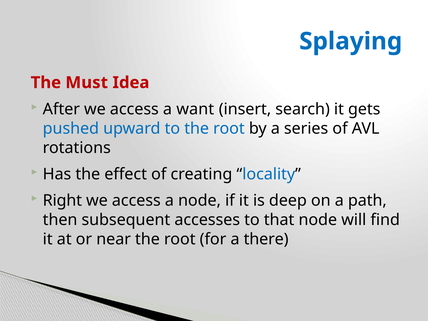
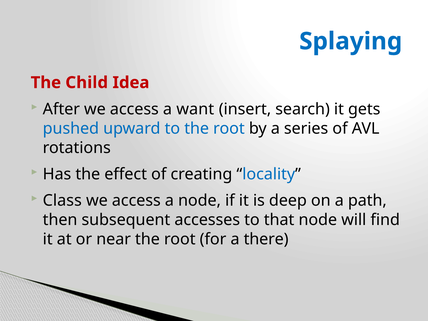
Must: Must -> Child (87, 83)
Right: Right -> Class (62, 201)
